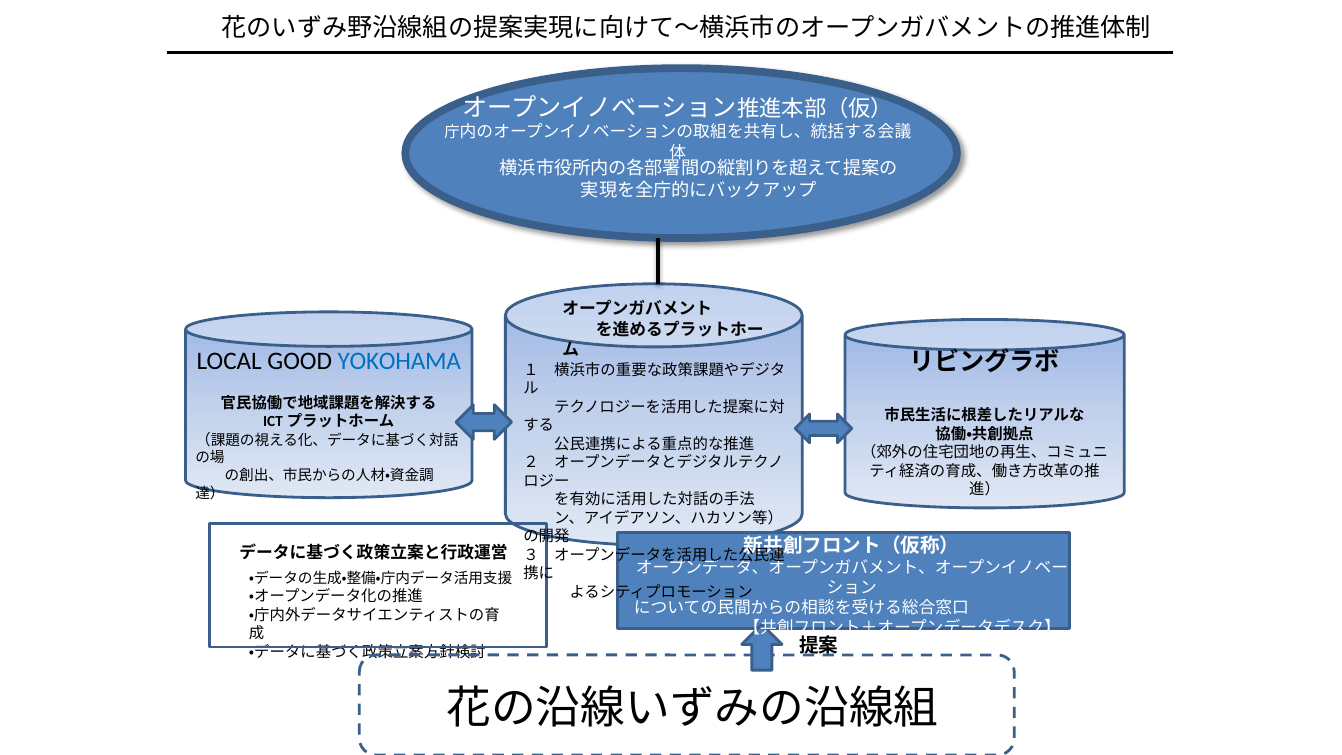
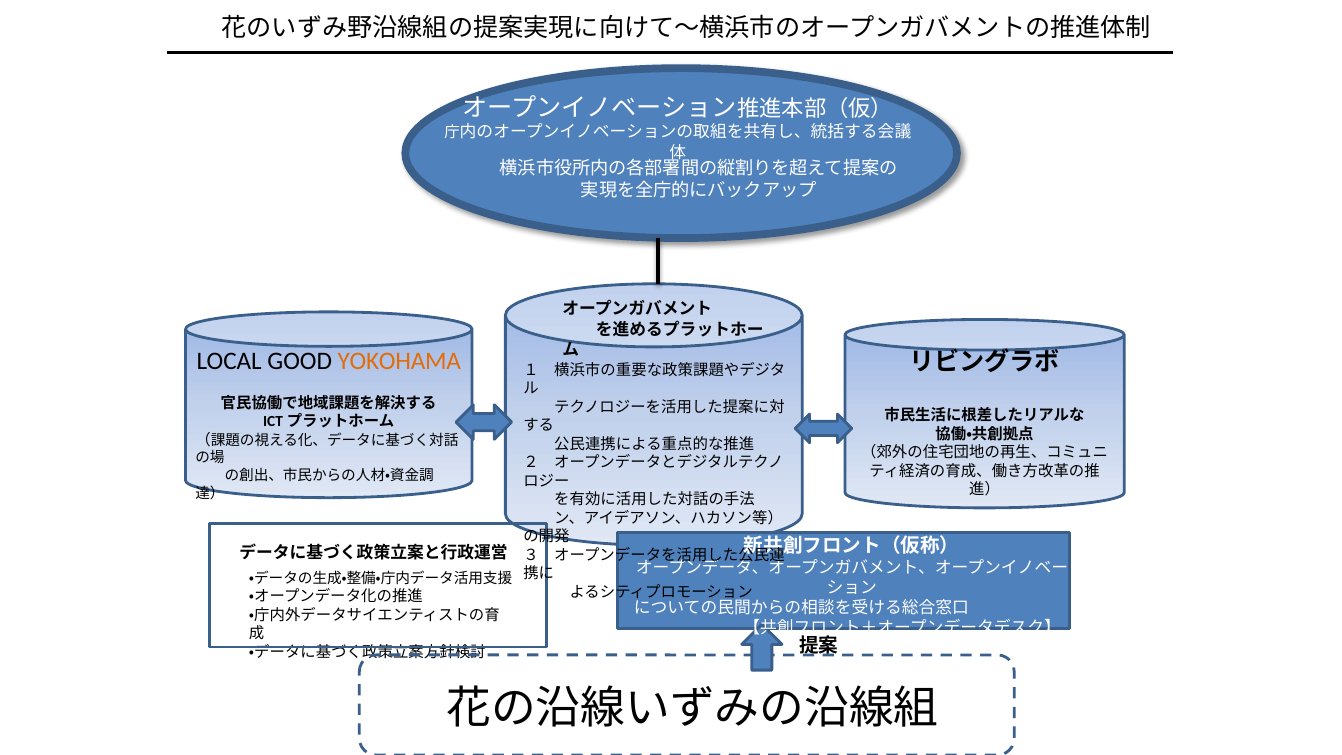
YOKOHAMA colour: blue -> orange (399, 361)
